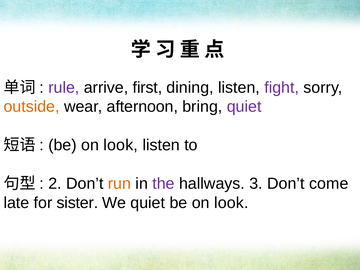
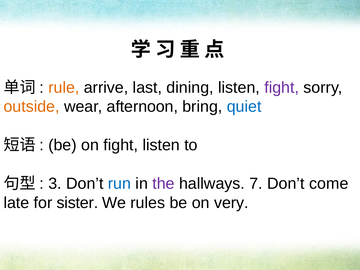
rule colour: purple -> orange (64, 87)
first: first -> last (147, 87)
quiet colour: purple -> blue (244, 107)
look: look -> fight (121, 145)
2: 2 -> 3 (55, 184)
run colour: orange -> blue (119, 184)
3: 3 -> 7 (256, 184)
We quiet: quiet -> rules (148, 203)
look: look -> very (231, 203)
